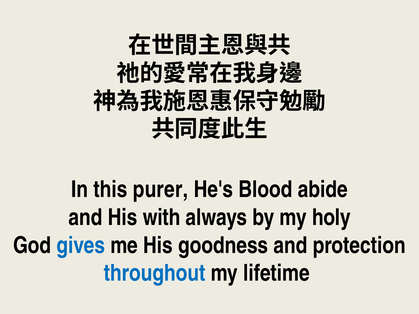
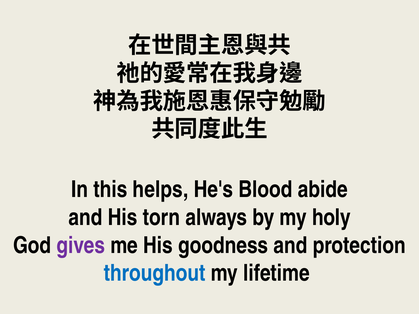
purer: purer -> helps (160, 190)
with: with -> torn (161, 218)
gives colour: blue -> purple (81, 246)
